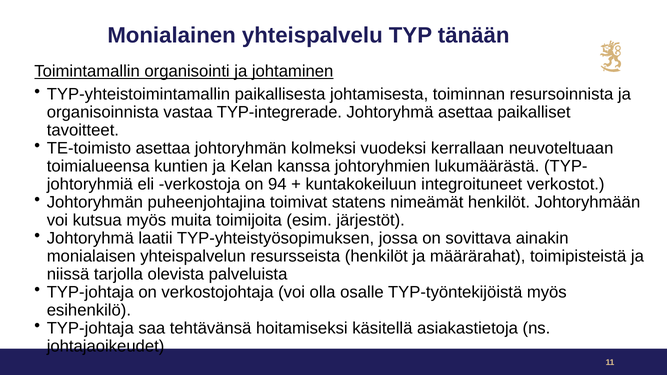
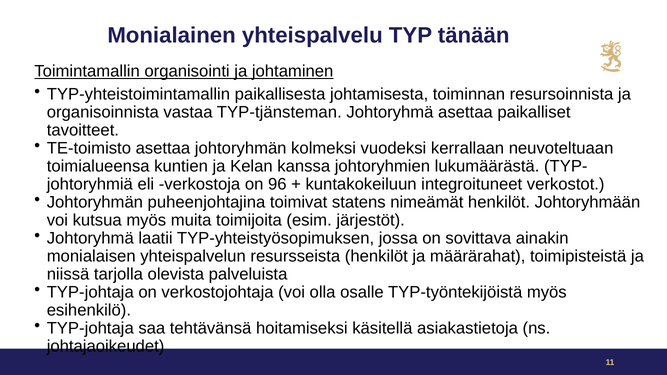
TYP-integrerade: TYP-integrerade -> TYP-tjänsteman (279, 112)
94: 94 -> 96 (277, 184)
